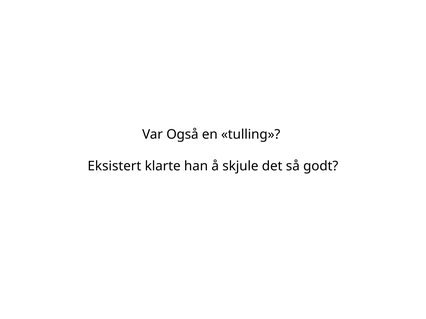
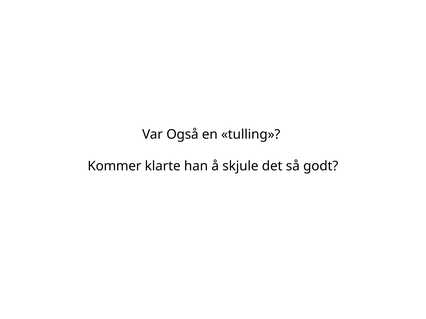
Eksistert: Eksistert -> Kommer (114, 167)
